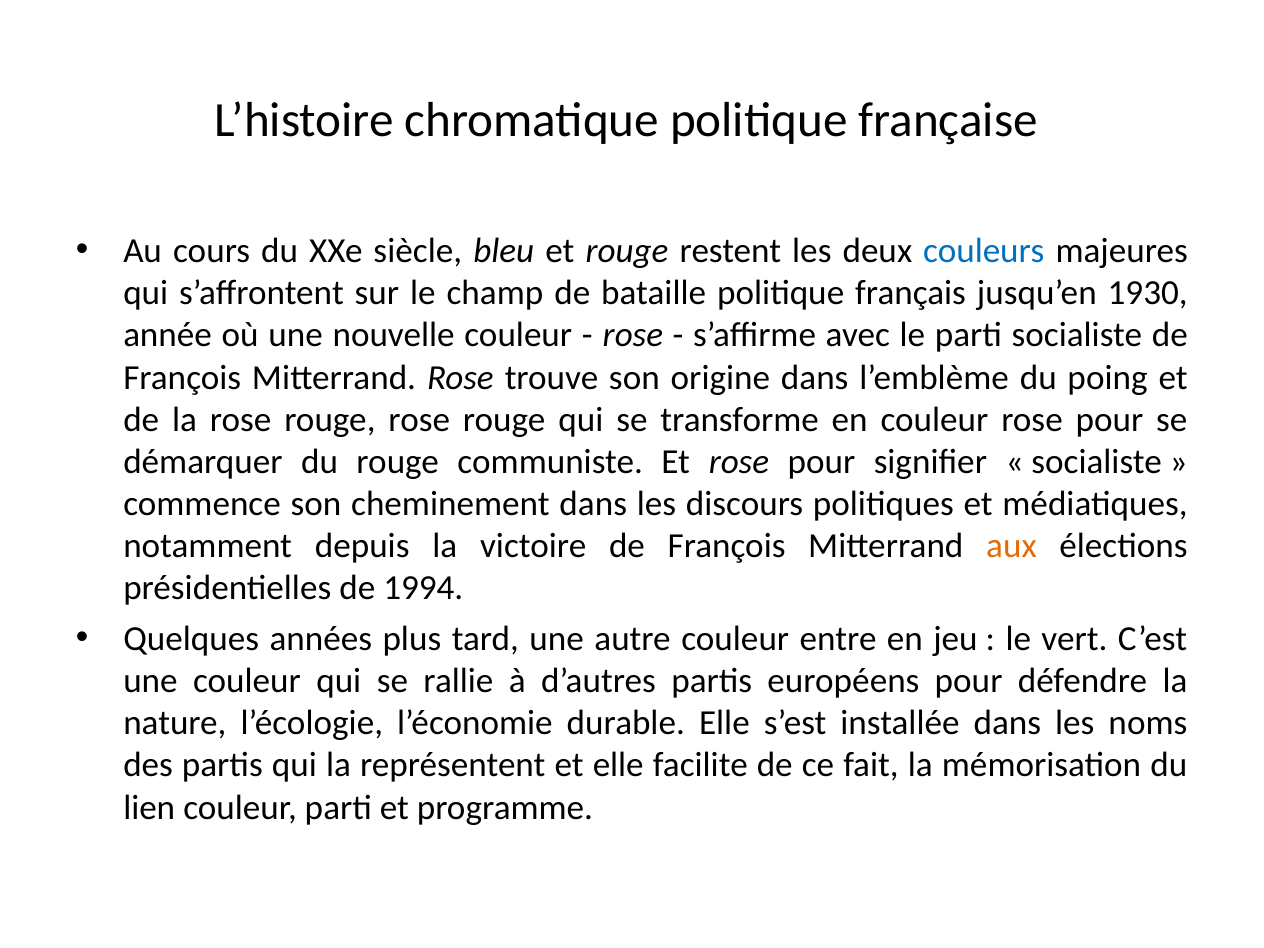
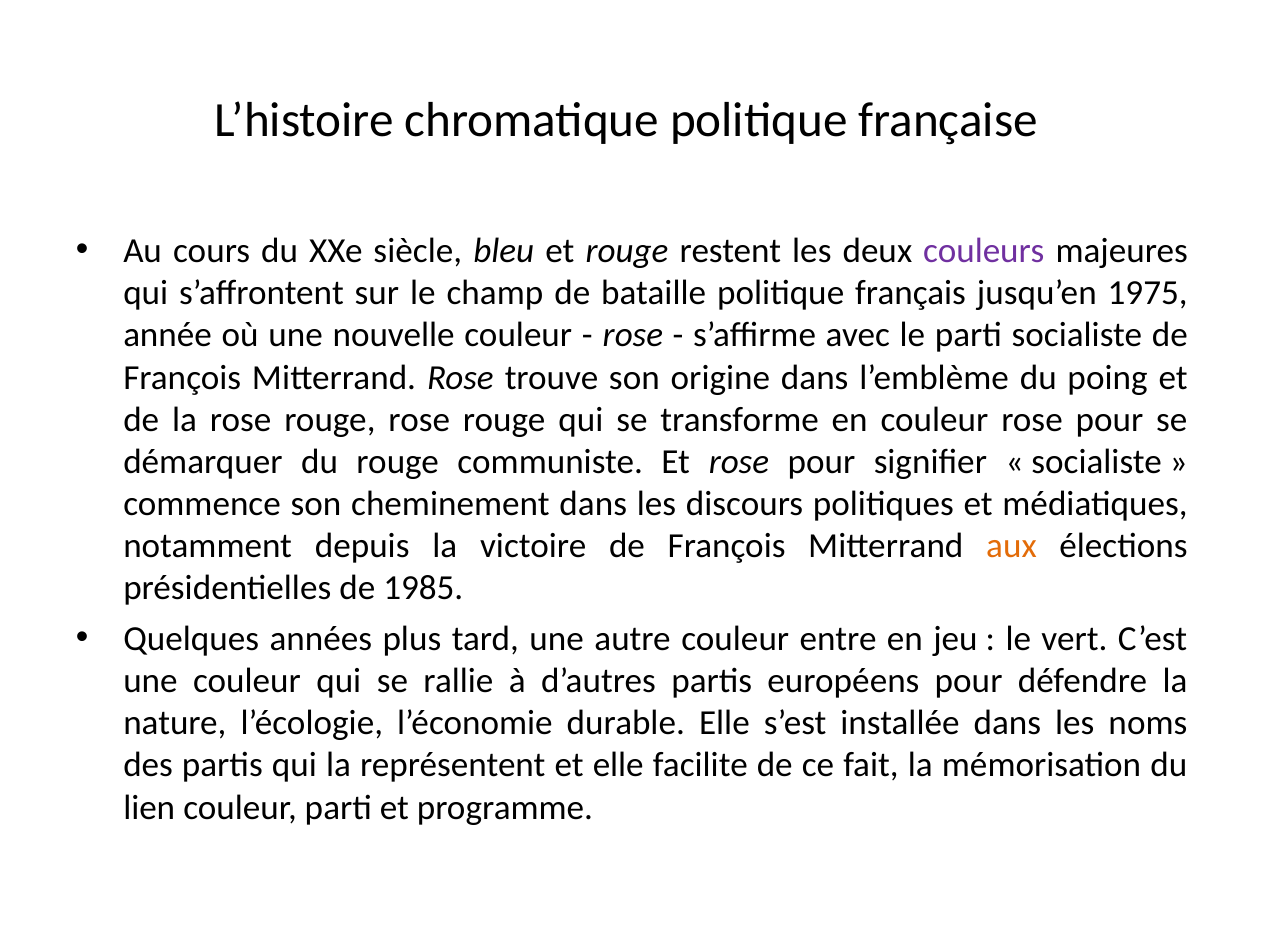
couleurs colour: blue -> purple (984, 251)
1930: 1930 -> 1975 (1148, 293)
1994: 1994 -> 1985 (423, 588)
